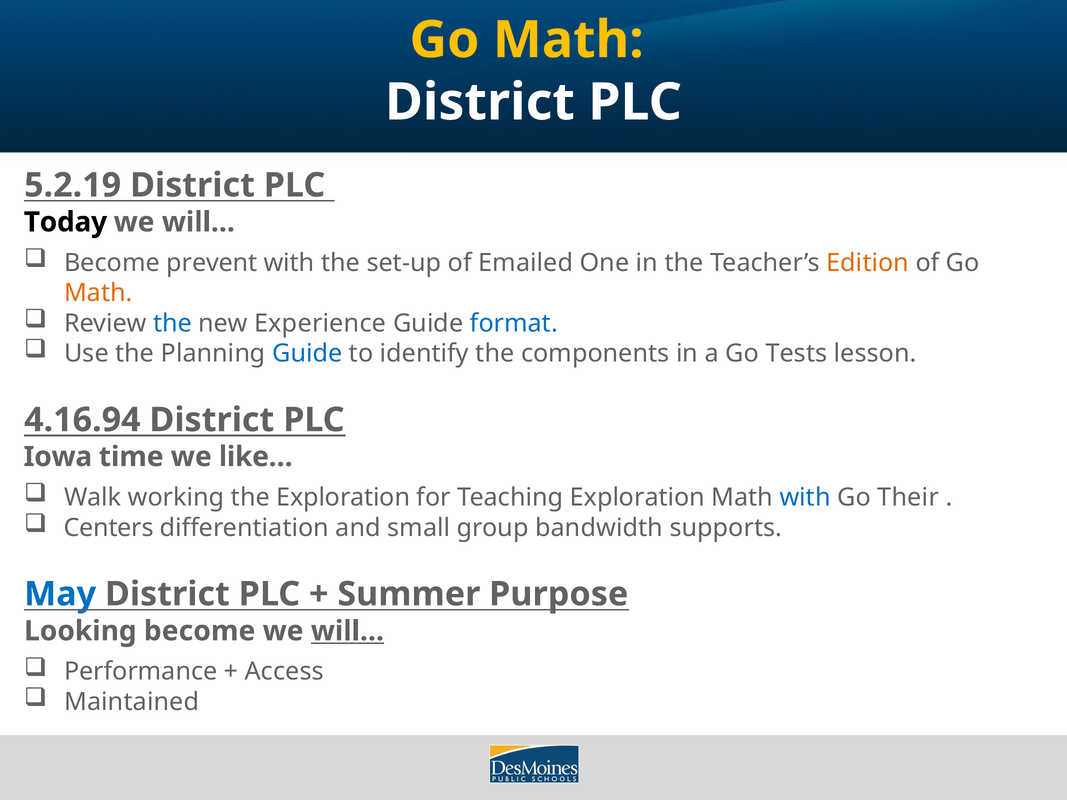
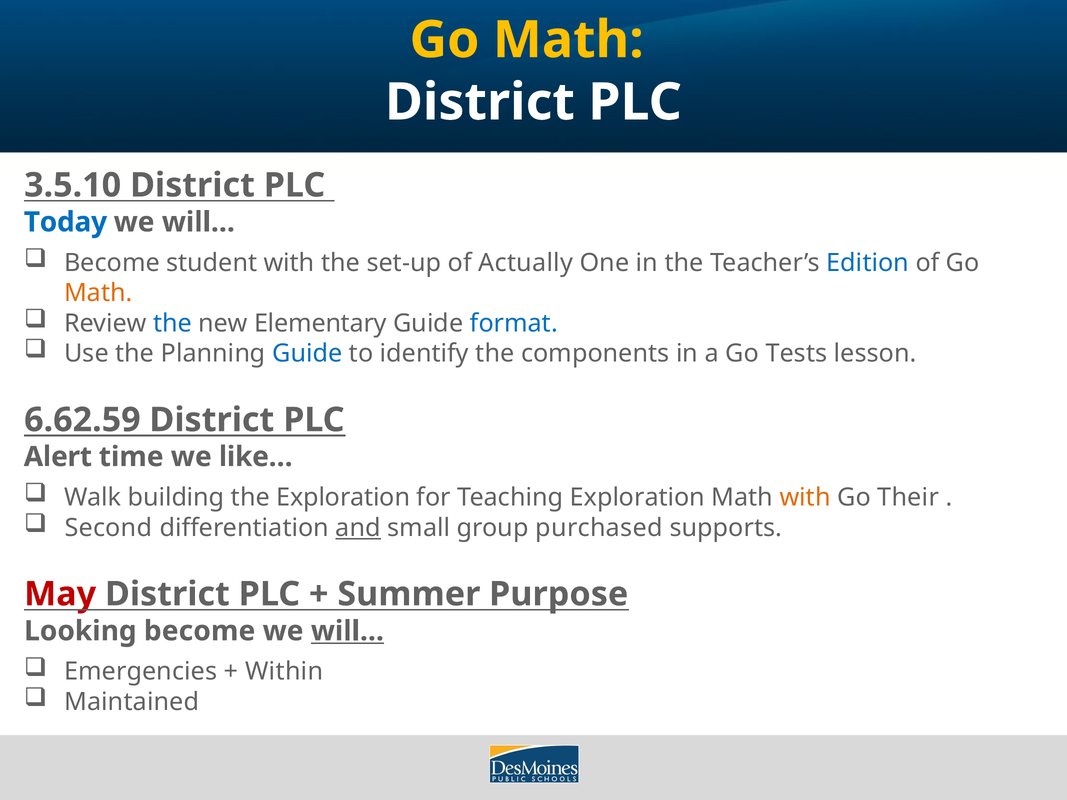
5.2.19: 5.2.19 -> 3.5.10 (73, 185)
Today colour: black -> blue (65, 222)
prevent: prevent -> student (212, 263)
Emailed: Emailed -> Actually (526, 263)
Edition colour: orange -> blue (868, 263)
Experience: Experience -> Elementary (320, 323)
4.16.94: 4.16.94 -> 6.62.59 (82, 420)
Iowa: Iowa -> Alert (58, 457)
working: working -> building (176, 498)
with colour: blue -> orange (805, 498)
Centers: Centers -> Second (108, 528)
and underline: none -> present (358, 528)
bandwidth: bandwidth -> purchased (599, 528)
May colour: blue -> red (60, 594)
Performance: Performance -> Emergencies (141, 672)
Access: Access -> Within (284, 672)
